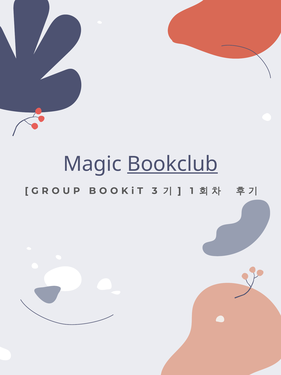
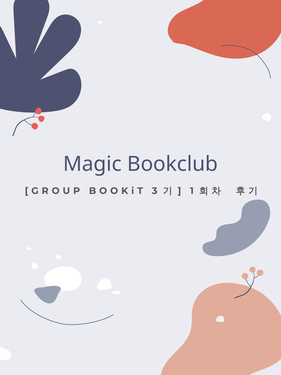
Bookclub underline: present -> none (172, 164)
